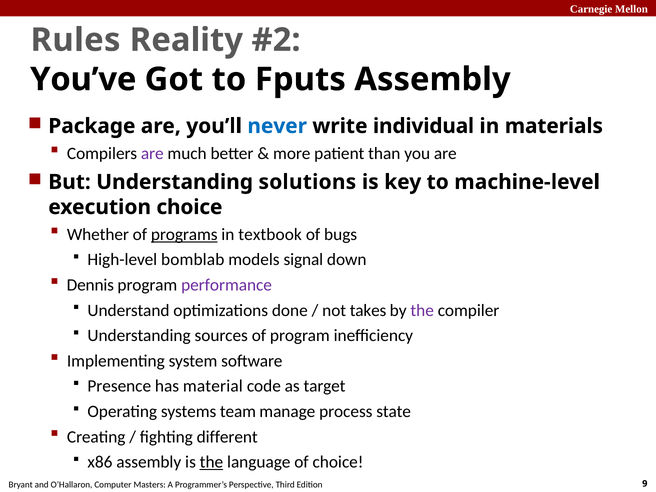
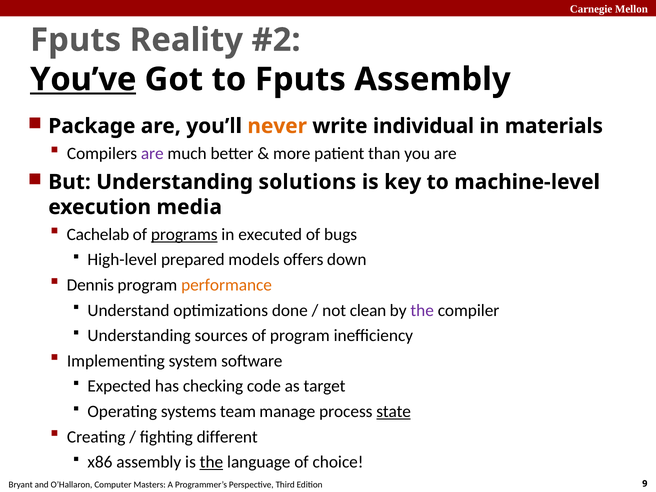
Rules: Rules -> Fputs (76, 40)
You’ve underline: none -> present (83, 79)
never colour: blue -> orange (277, 126)
execution choice: choice -> media (189, 207)
Whether: Whether -> Cachelab (98, 234)
textbook: textbook -> executed (270, 234)
bomblab: bomblab -> prepared (193, 260)
signal: signal -> offers (303, 260)
performance colour: purple -> orange (227, 285)
takes: takes -> clean (368, 310)
Presence: Presence -> Expected (119, 386)
material: material -> checking (213, 386)
state underline: none -> present (394, 412)
